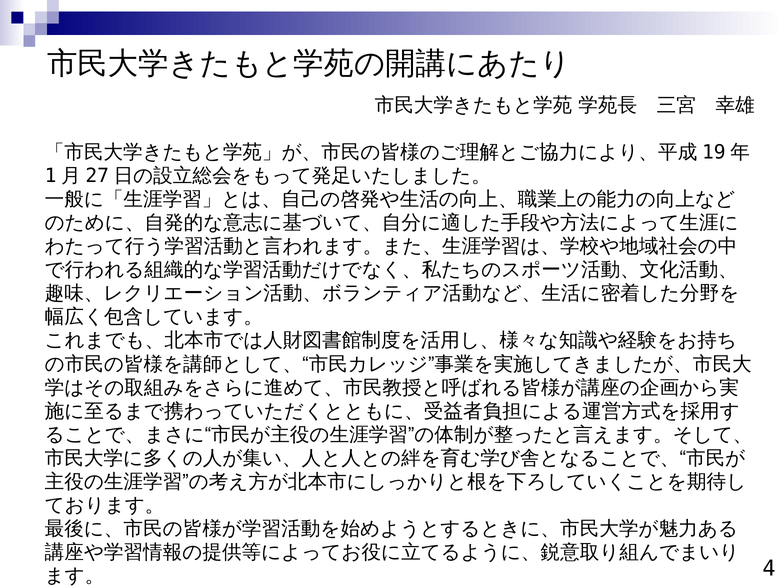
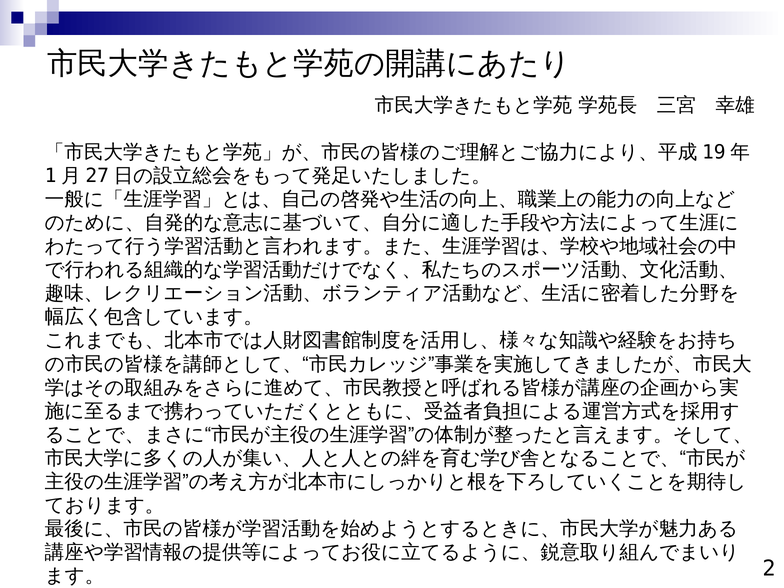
4: 4 -> 2 (769, 568)
